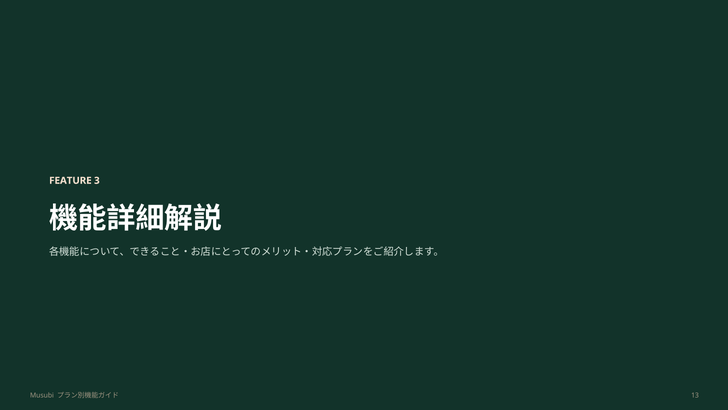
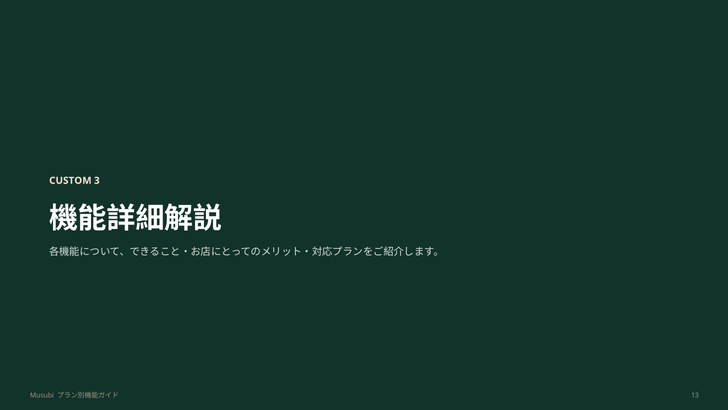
FEATURE: FEATURE -> CUSTOM (70, 180)
